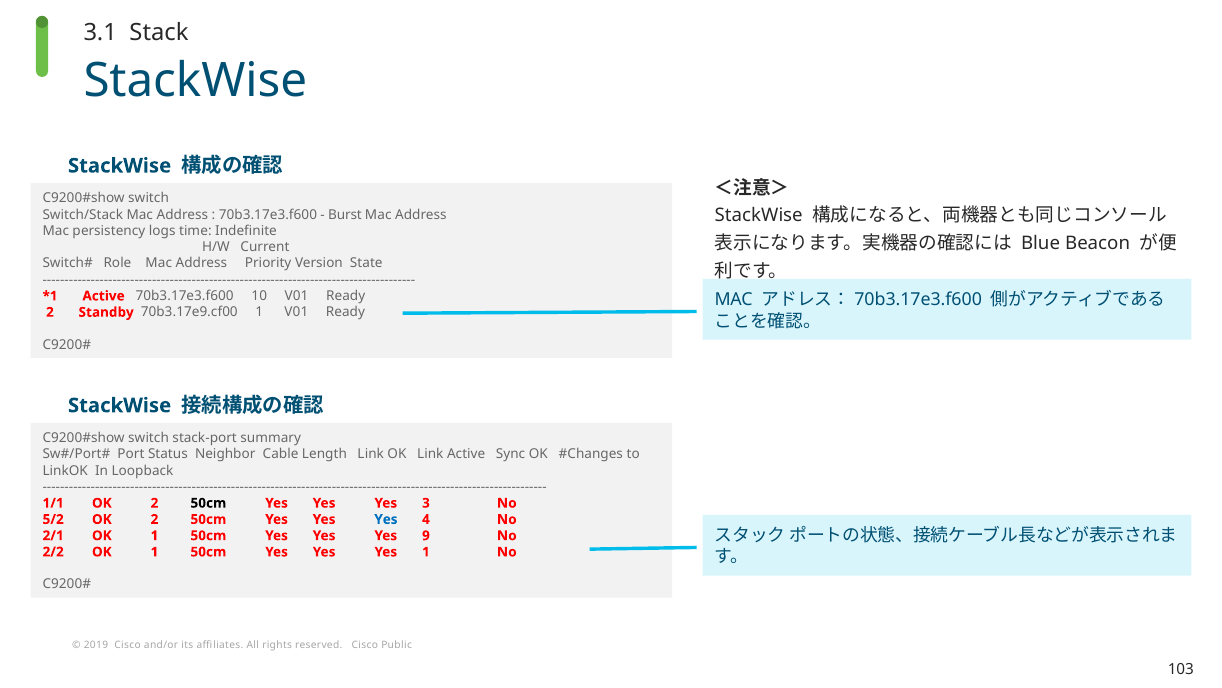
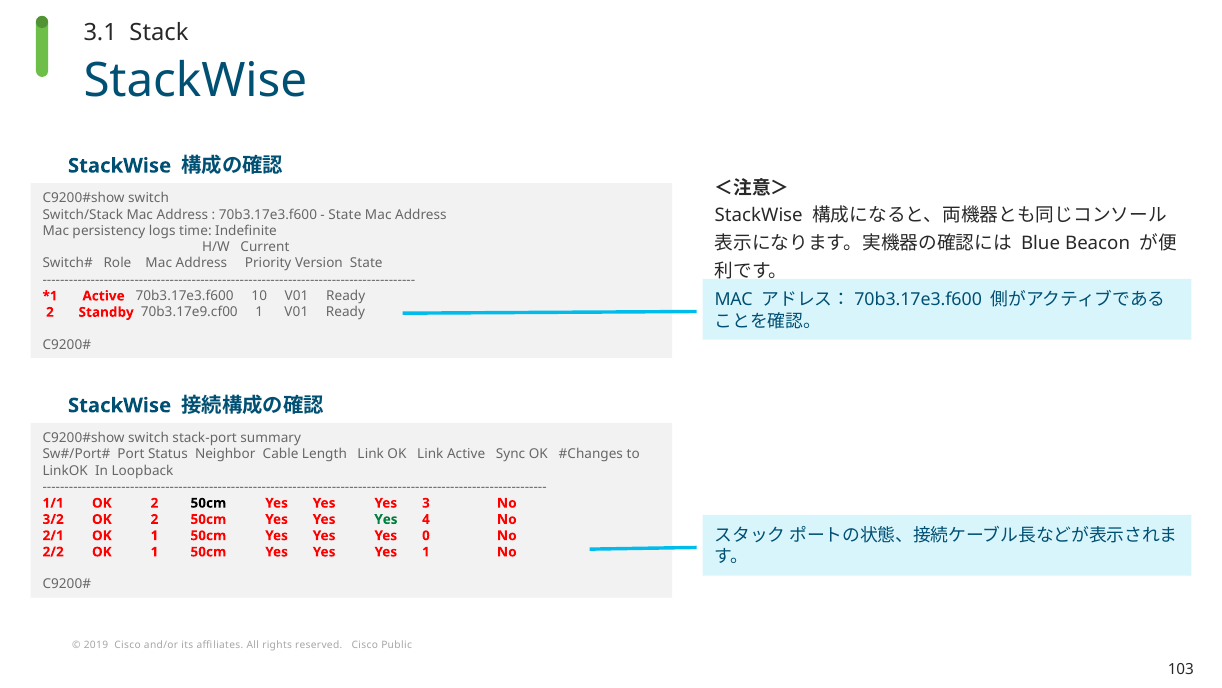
Burst: Burst -> State (345, 214)
5/2: 5/2 -> 3/2 (53, 519)
Yes colour: blue -> green (386, 519)
9: 9 -> 0 (426, 535)
